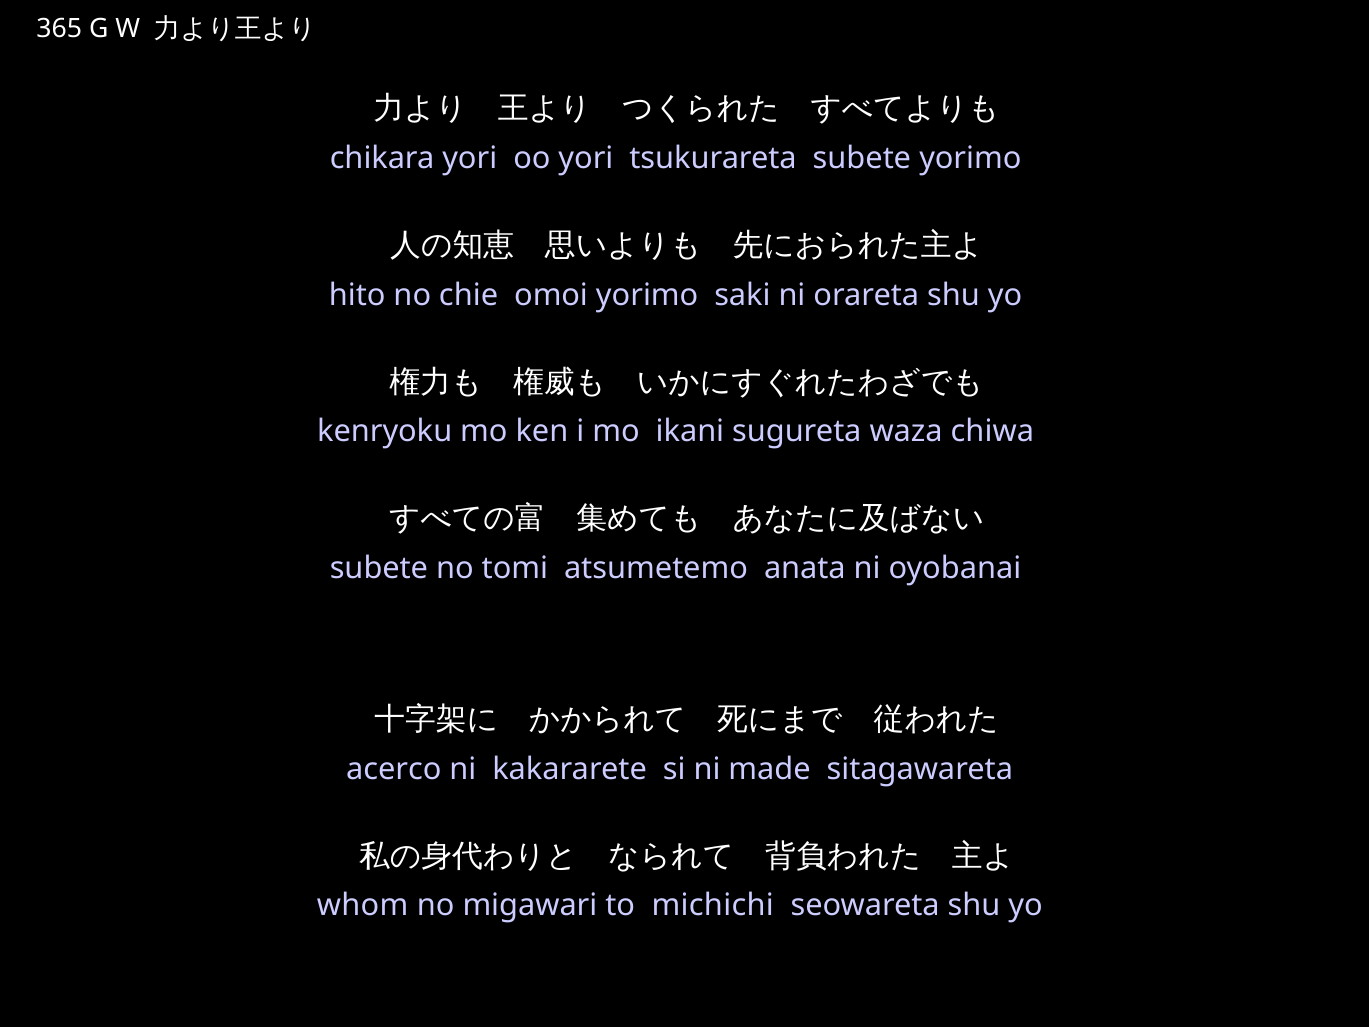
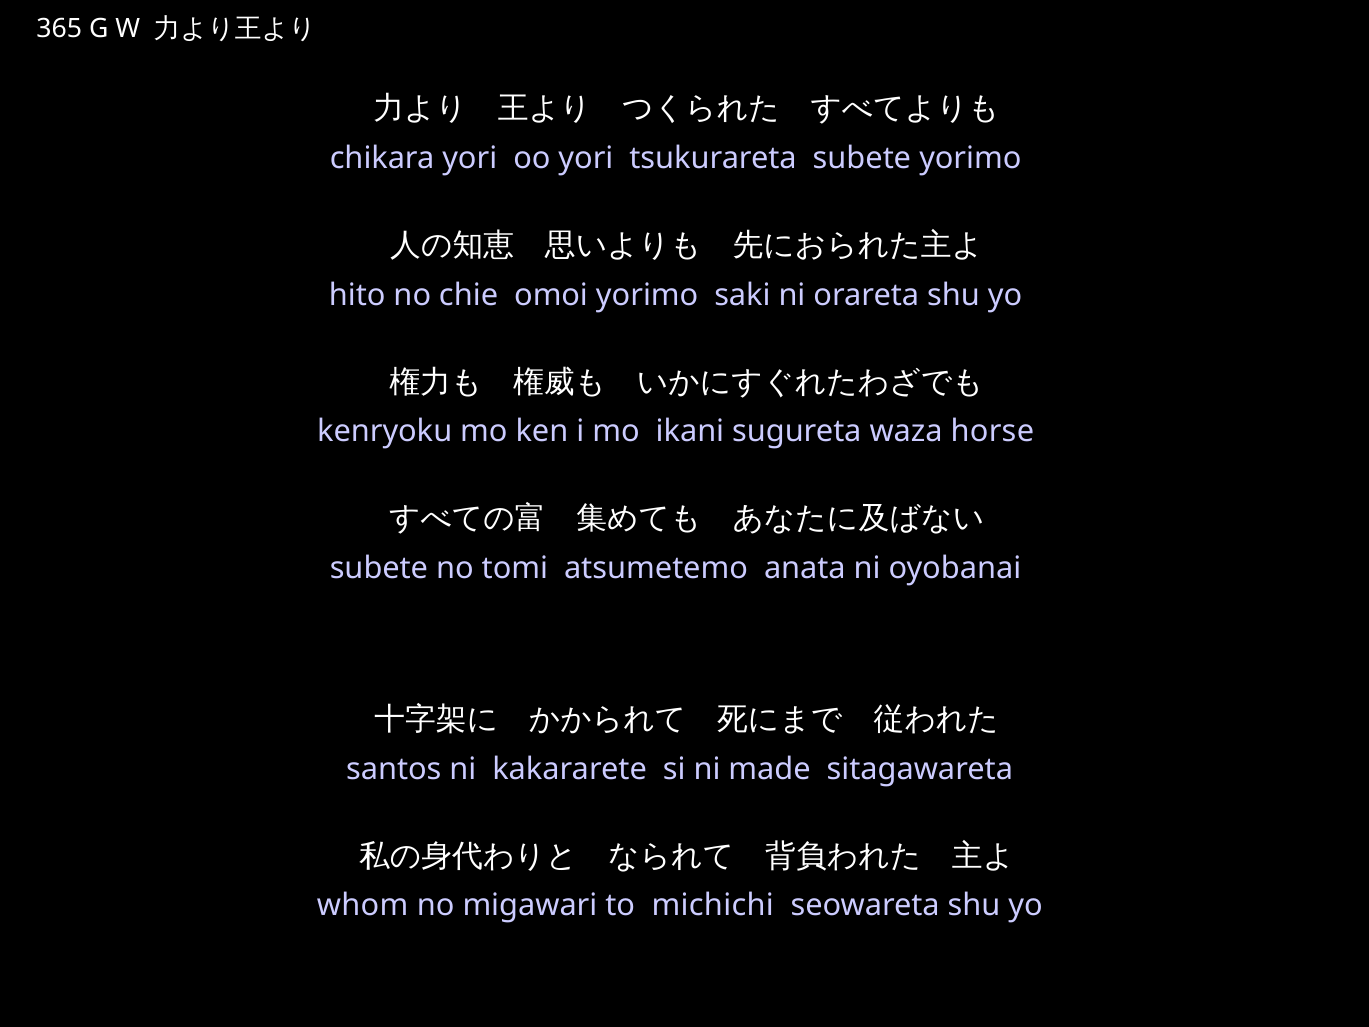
chiwa: chiwa -> horse (992, 431)
acerco: acerco -> santos (394, 769)
